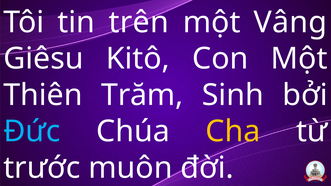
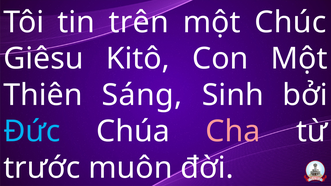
Vâng: Vâng -> Chúc (290, 22)
Trăm: Trăm -> Sáng (142, 95)
Cha colour: yellow -> pink (233, 132)
